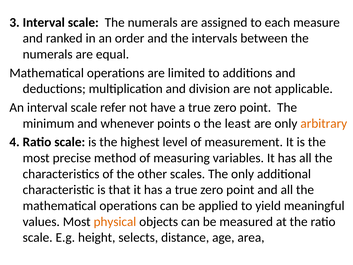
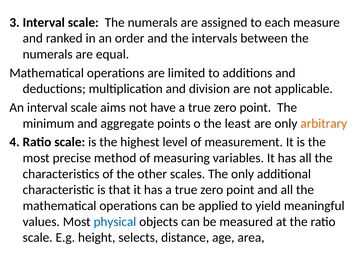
refer: refer -> aims (113, 107)
whenever: whenever -> aggregate (127, 123)
physical colour: orange -> blue (115, 221)
